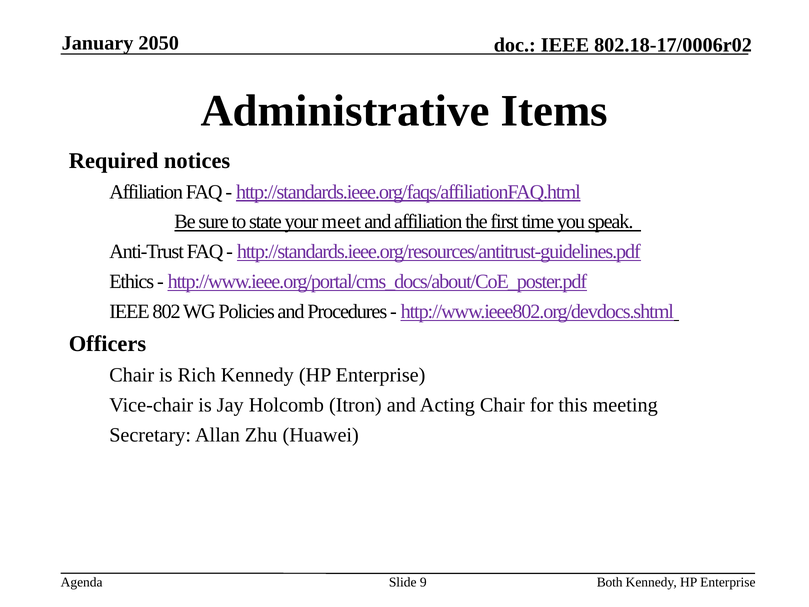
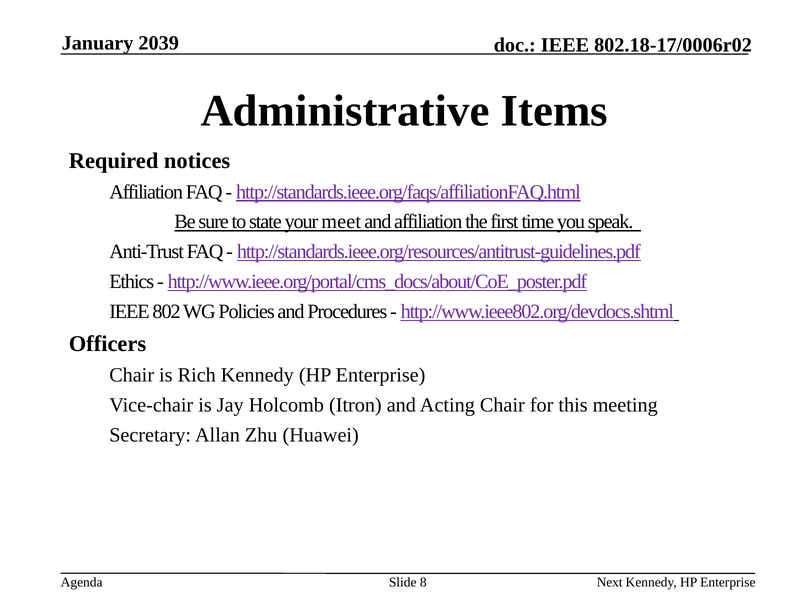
2050: 2050 -> 2039 (159, 43)
9: 9 -> 8 (423, 582)
Both: Both -> Next (610, 582)
